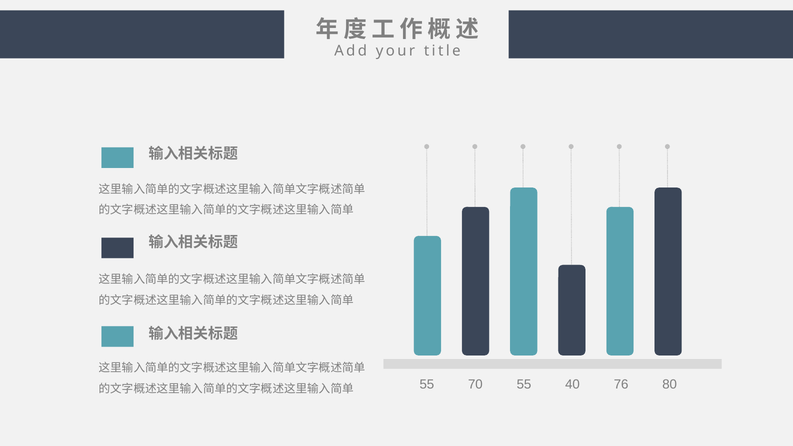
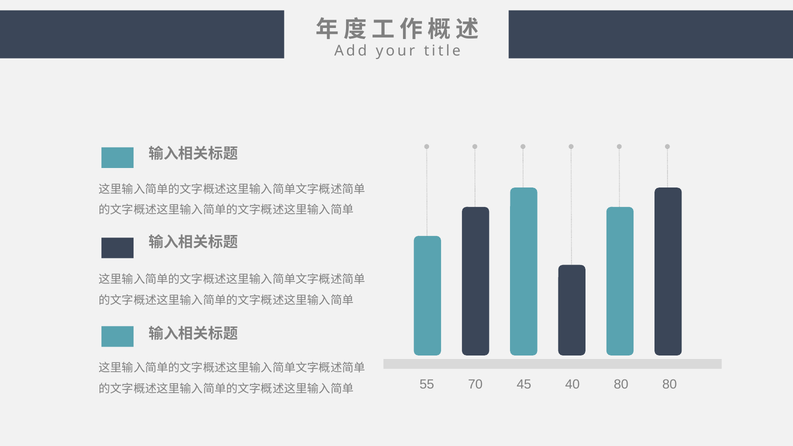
70 55: 55 -> 45 (524, 385)
40 76: 76 -> 80 (621, 385)
